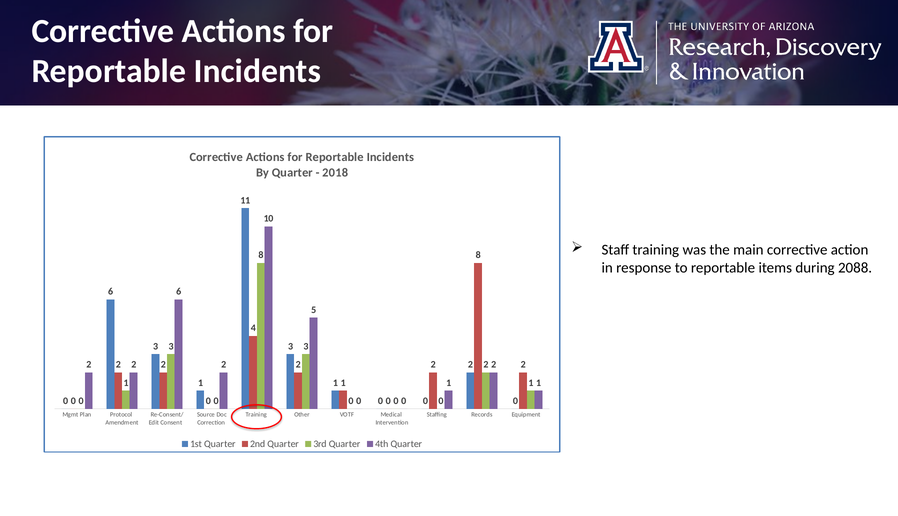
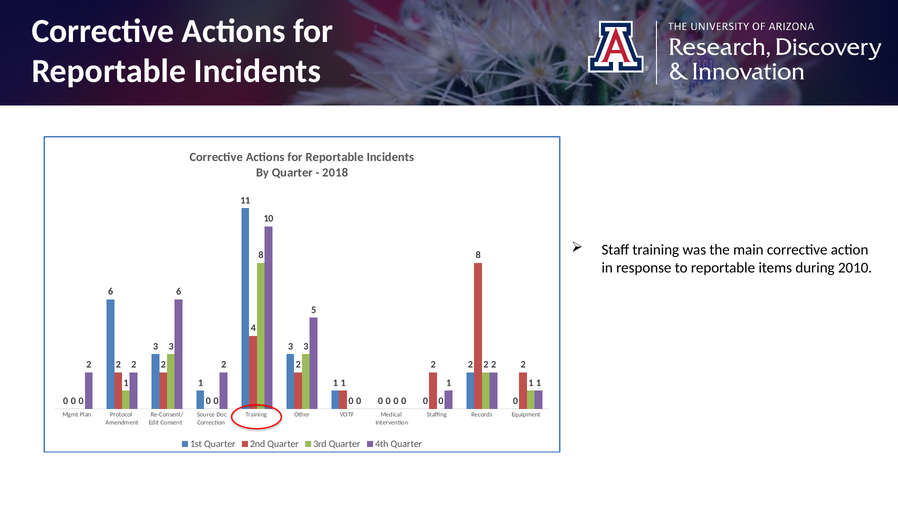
2088: 2088 -> 2010 (855, 268)
